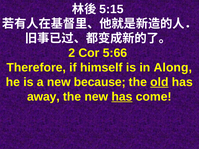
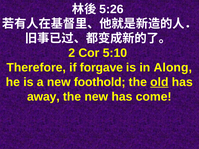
5:15: 5:15 -> 5:26 (111, 9)
5:66: 5:66 -> 5:10 (115, 53)
himself: himself -> forgave (101, 68)
because: because -> foothold (100, 82)
has underline: present -> none (122, 97)
